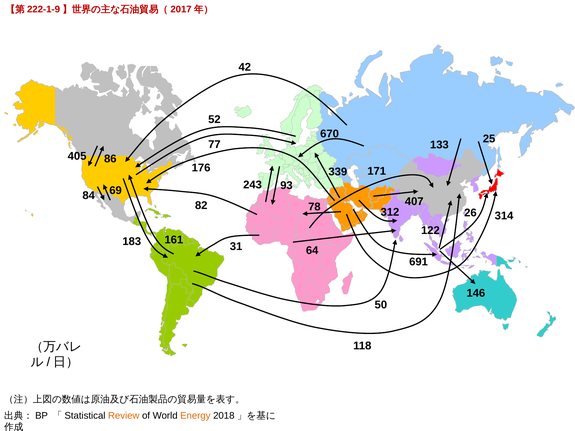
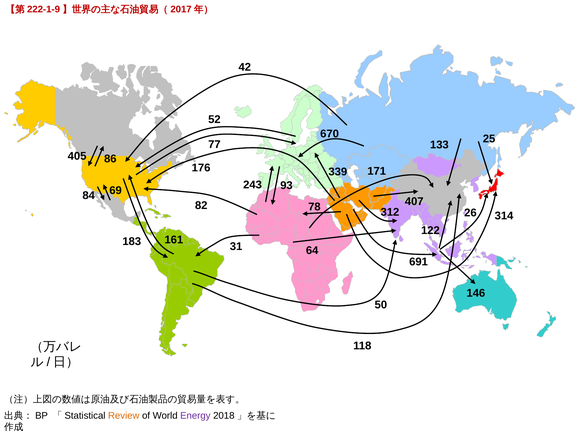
Energy colour: orange -> purple (195, 416)
